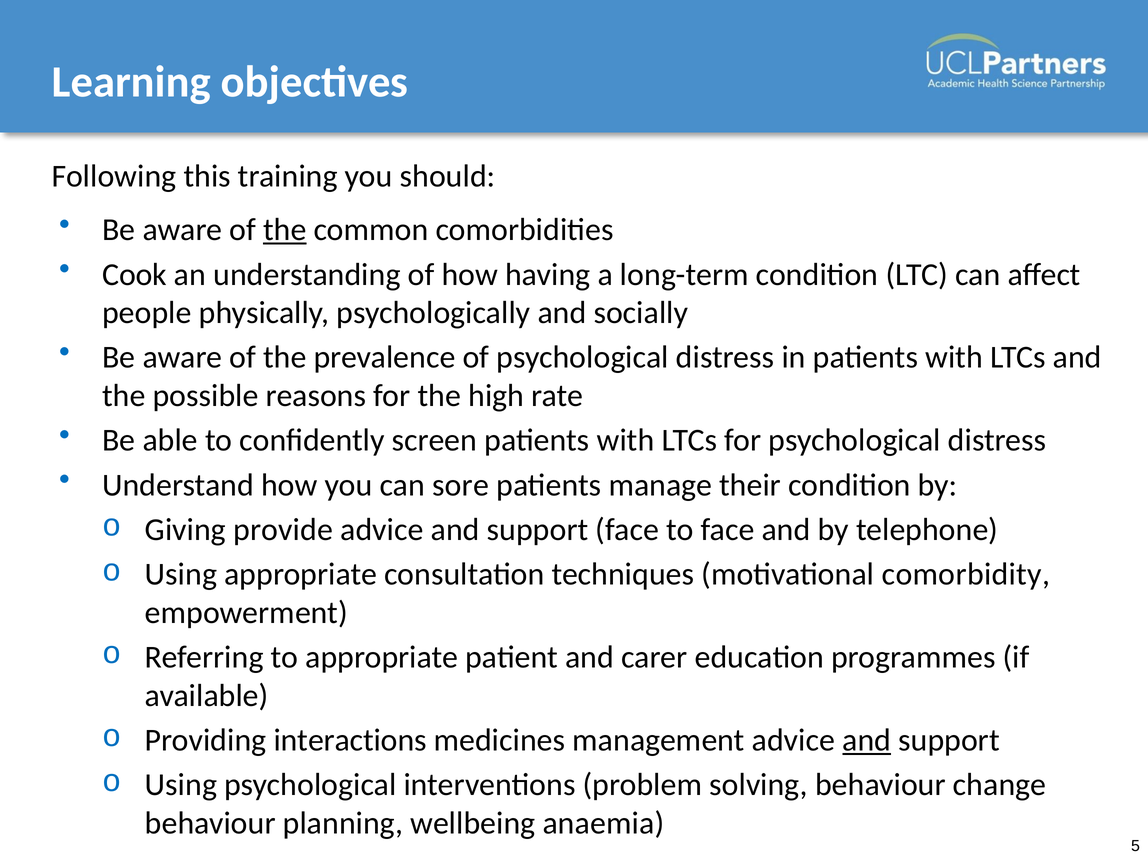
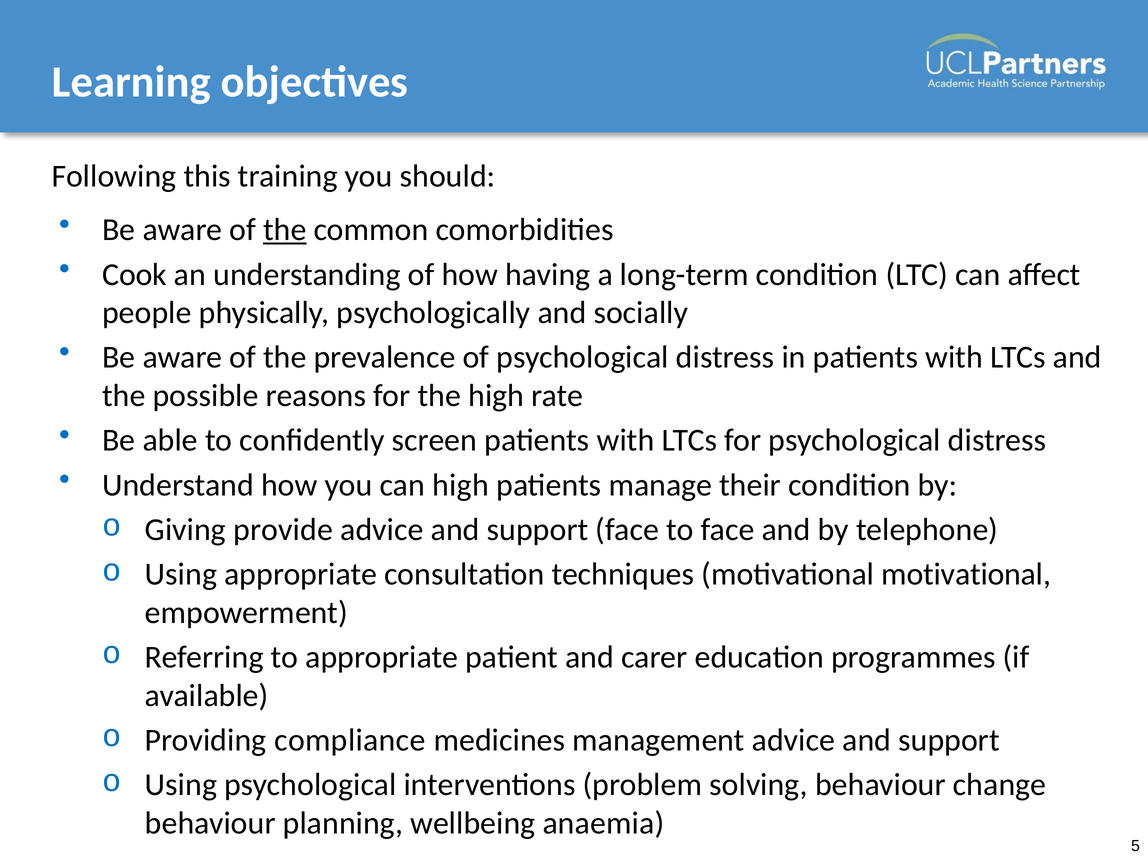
can sore: sore -> high (461, 485)
motivational comorbidity: comorbidity -> motivational (966, 574)
interactions: interactions -> compliance (350, 740)
and underline: present -> none (867, 740)
